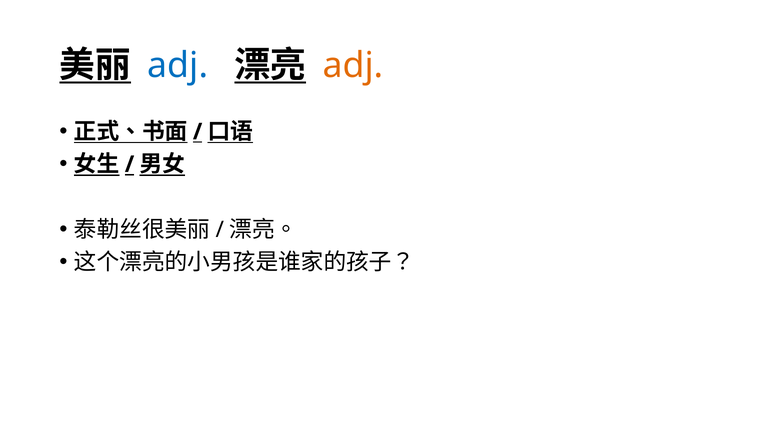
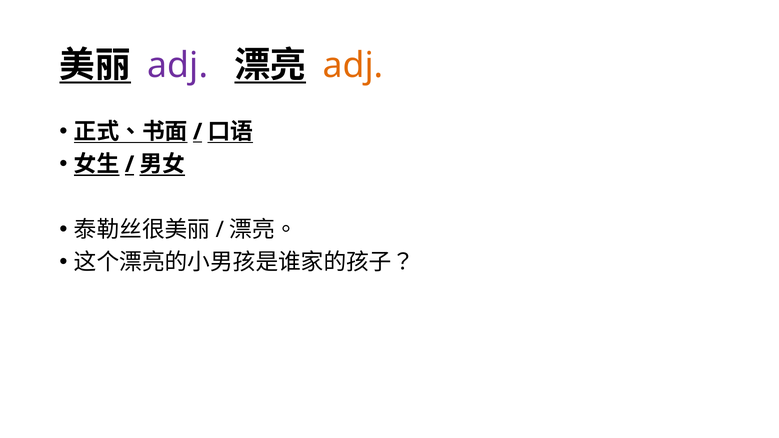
adj colour: blue -> purple (178, 65)
